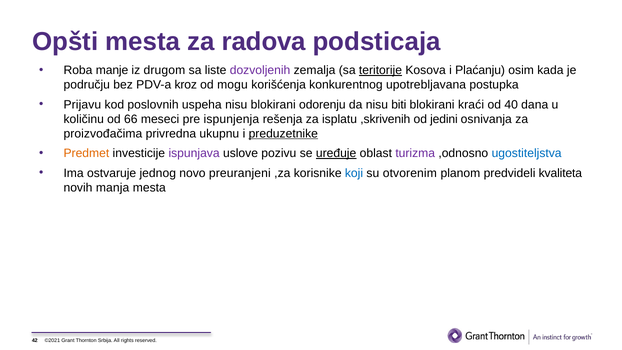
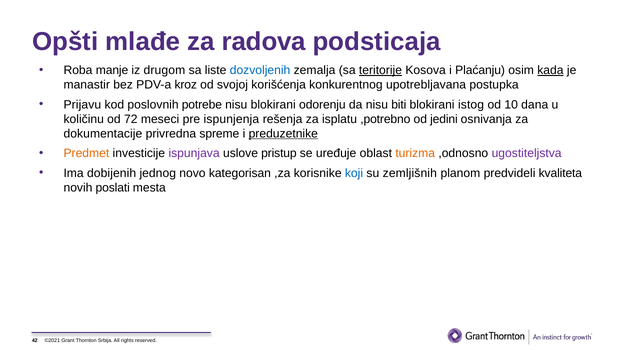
Opšti mesta: mesta -> mlađe (143, 42)
dozvoljenih colour: purple -> blue (260, 70)
kada underline: none -> present (550, 70)
području: području -> manastir (87, 85)
mogu: mogu -> svojoj (232, 85)
uspeha: uspeha -> potrebe (202, 105)
kraći: kraći -> istog (471, 105)
40: 40 -> 10 (511, 105)
66: 66 -> 72 (131, 119)
,skrivenih: ,skrivenih -> ,potrebno (385, 119)
proizvođačima: proizvođačima -> dokumentacije (103, 134)
ukupnu: ukupnu -> spreme (219, 134)
pozivu: pozivu -> pristup (279, 153)
uređuje underline: present -> none (336, 153)
turizma colour: purple -> orange (415, 153)
ugostiteljstva colour: blue -> purple (527, 153)
ostvaruje: ostvaruje -> dobijenih (112, 173)
preuranjeni: preuranjeni -> kategorisan (240, 173)
otvorenim: otvorenim -> zemljišnih (410, 173)
manja: manja -> poslati (113, 188)
